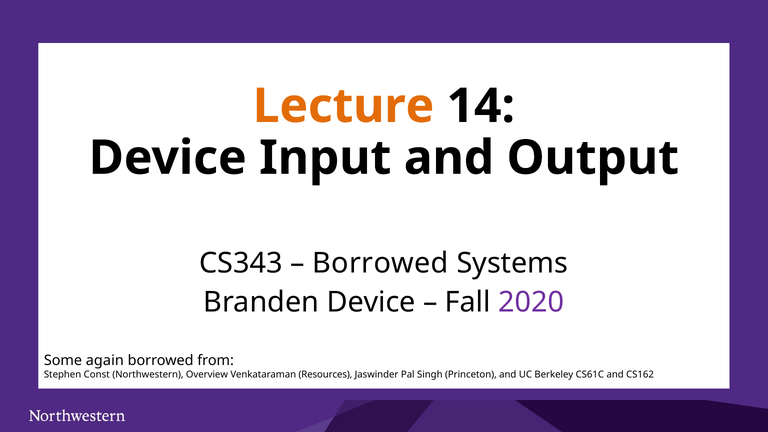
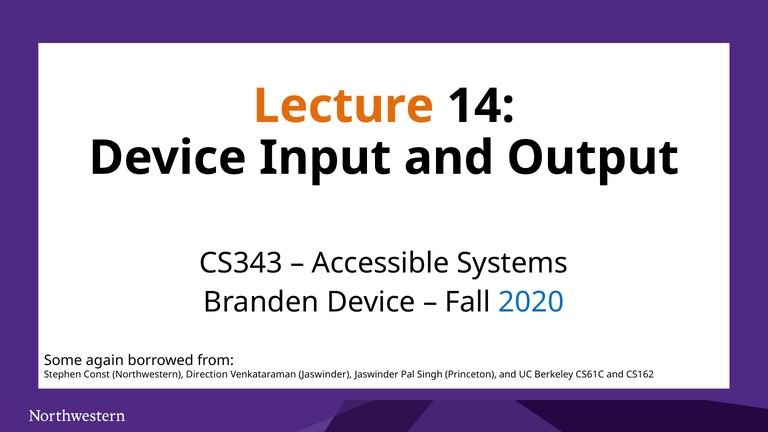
Borrowed: Borrowed -> Accessible (381, 263)
2020 colour: purple -> blue (531, 302)
Overview: Overview -> Direction (207, 375)
Venkataraman Resources: Resources -> Jaswinder (325, 375)
